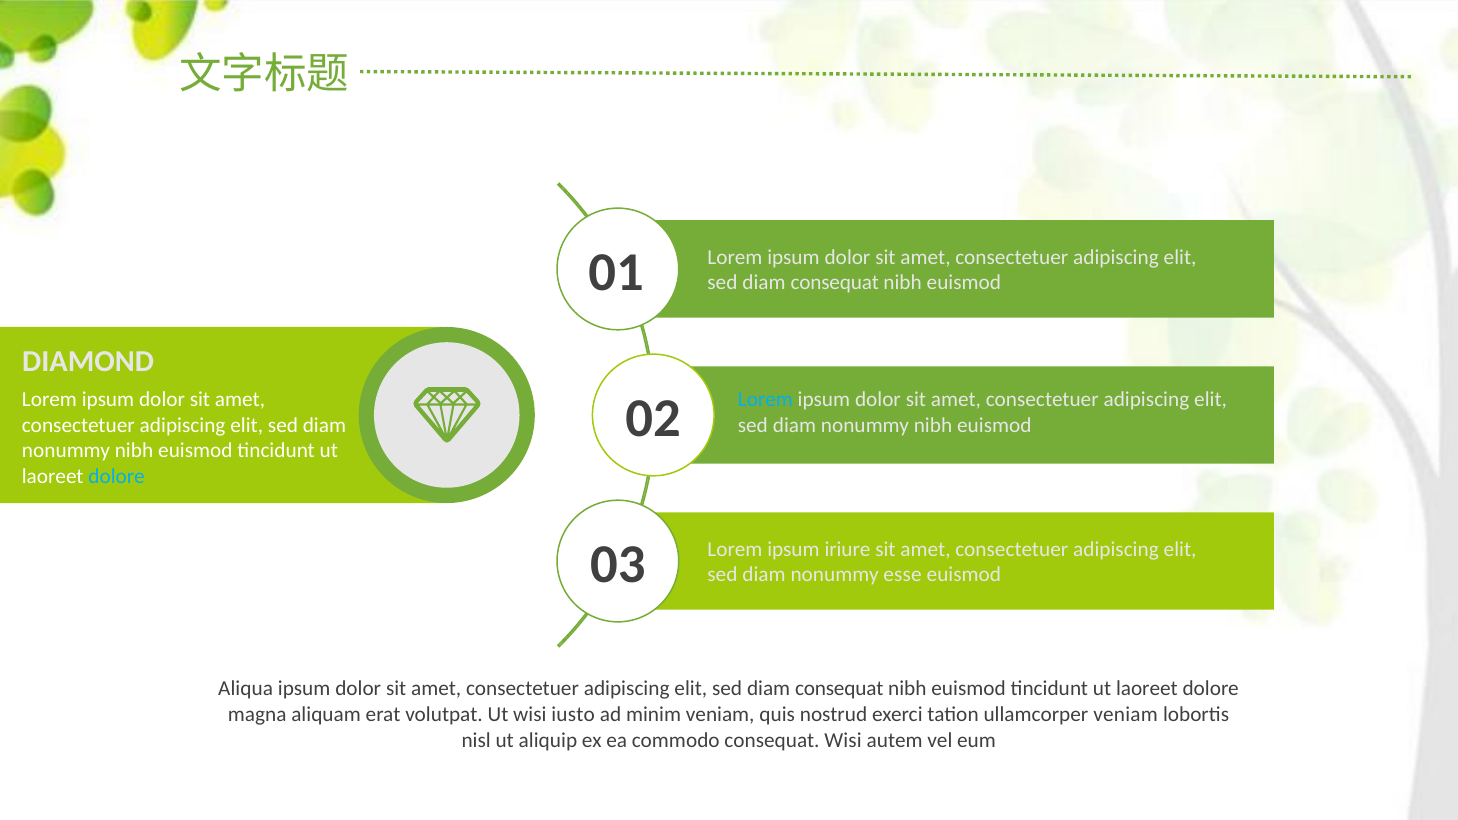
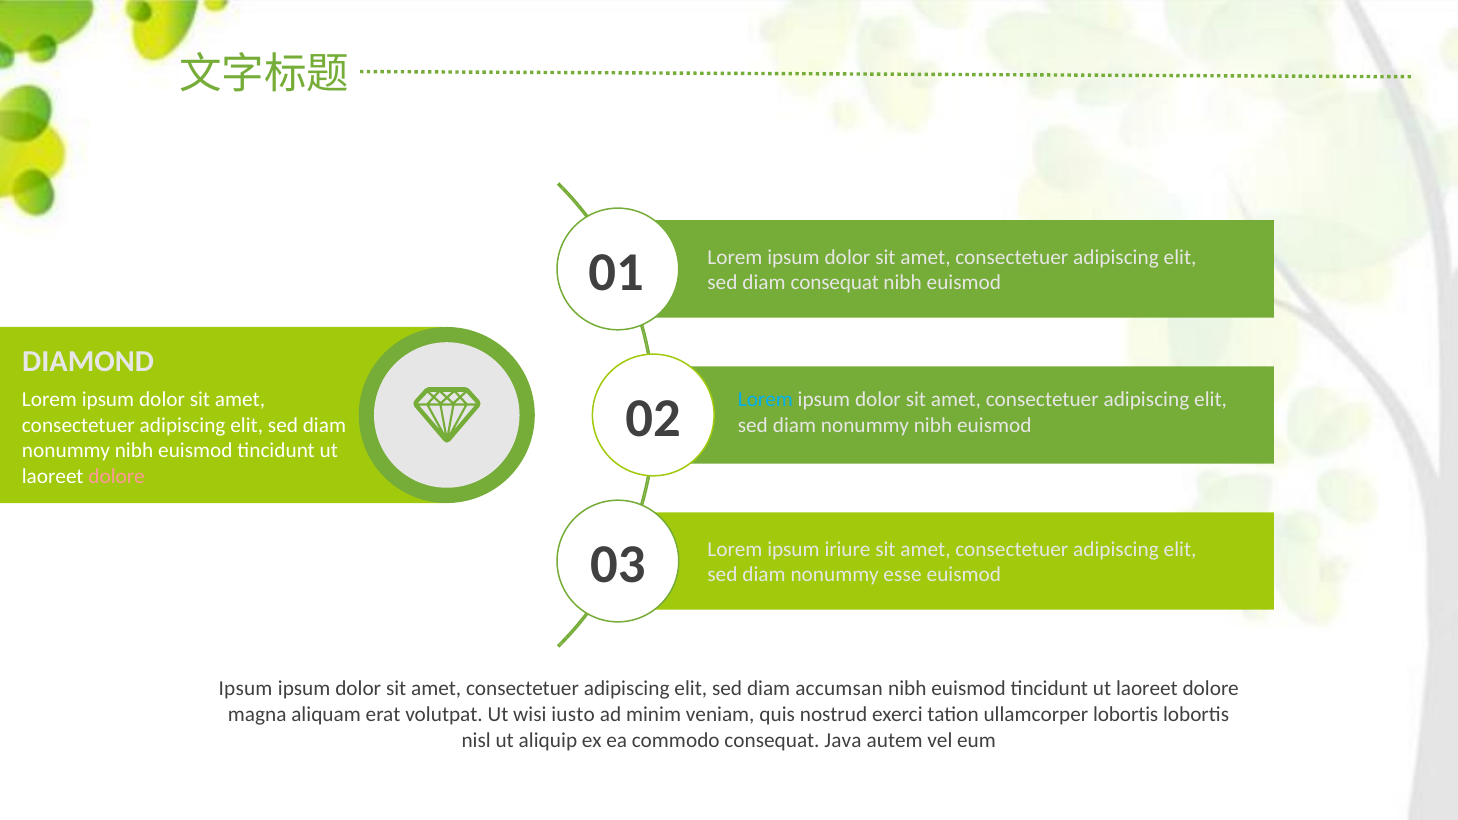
dolore colour: light blue -> pink (117, 476)
Aliqua: Aliqua -> Ipsum (246, 689)
consequat: consequat -> accumsan (839, 689)
ullamcorper veniam: veniam -> lobortis (1126, 715)
consequat Wisi: Wisi -> Java (843, 740)
